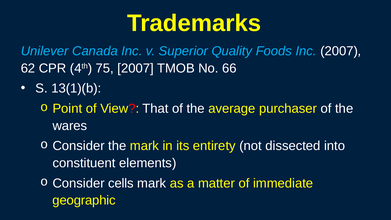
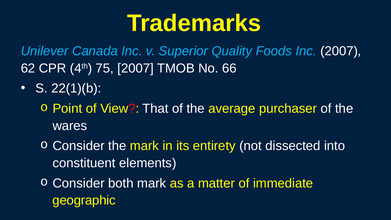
13(1)(b: 13(1)(b -> 22(1)(b (76, 88)
cells: cells -> both (121, 183)
